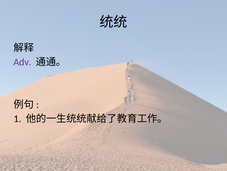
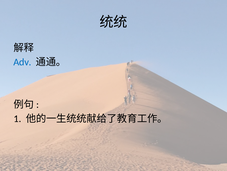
Adv colour: purple -> blue (22, 62)
